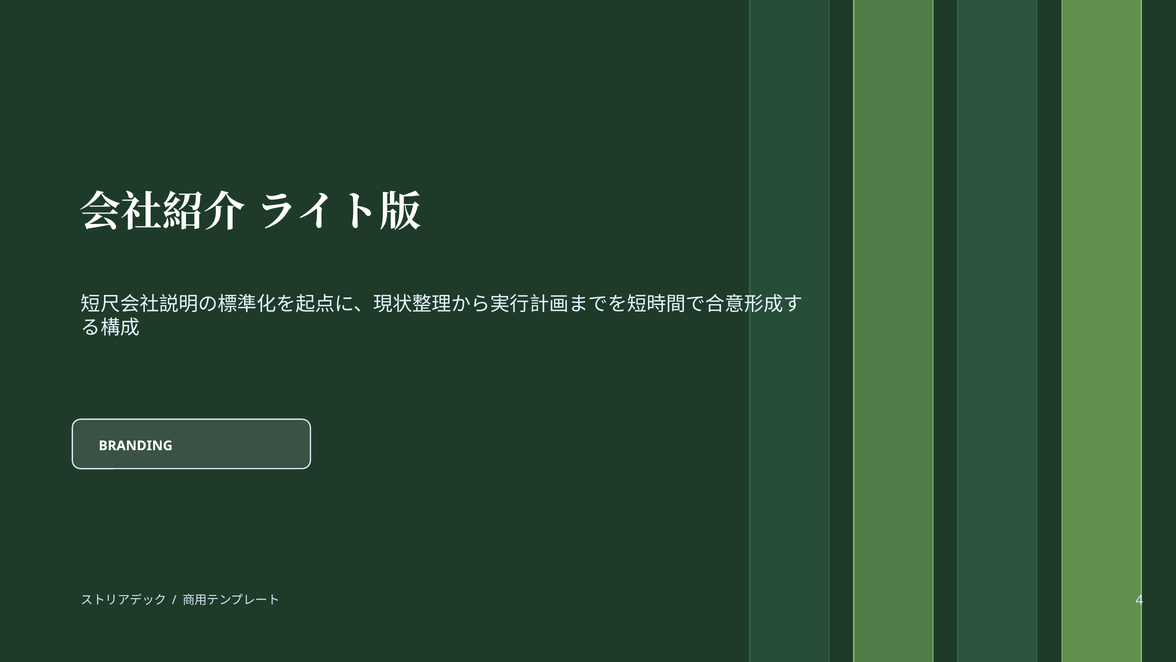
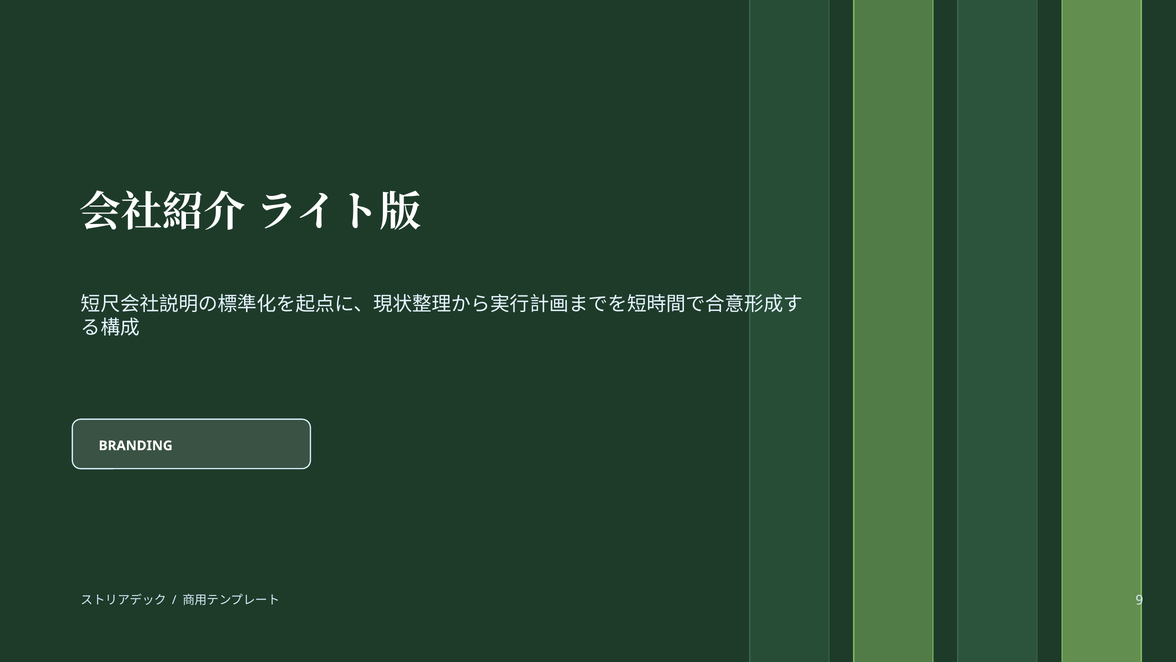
4: 4 -> 9 (1139, 600)
